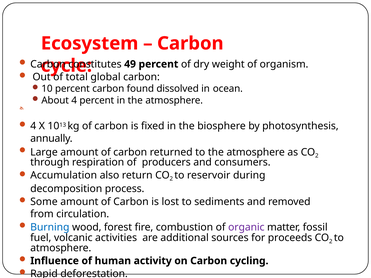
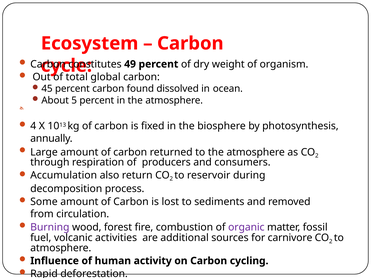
10: 10 -> 45 (47, 89)
About 4: 4 -> 5 (74, 100)
Burning colour: blue -> purple (50, 227)
proceeds: proceeds -> carnivore (290, 238)
